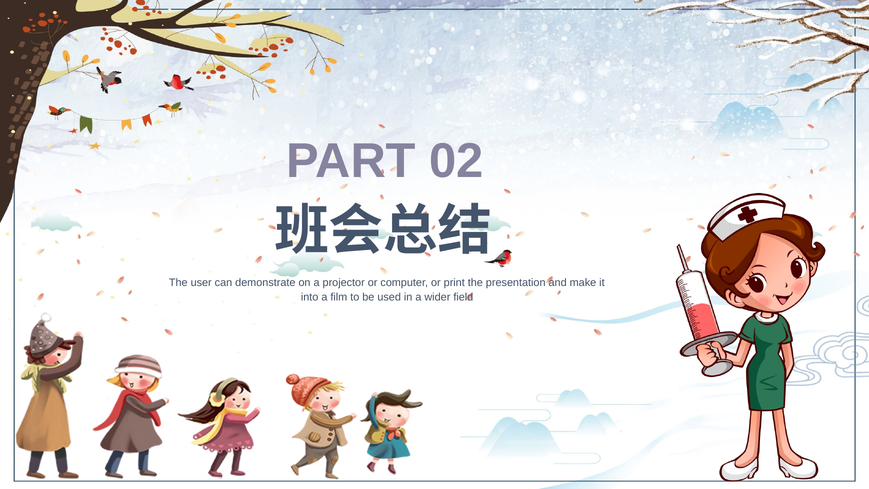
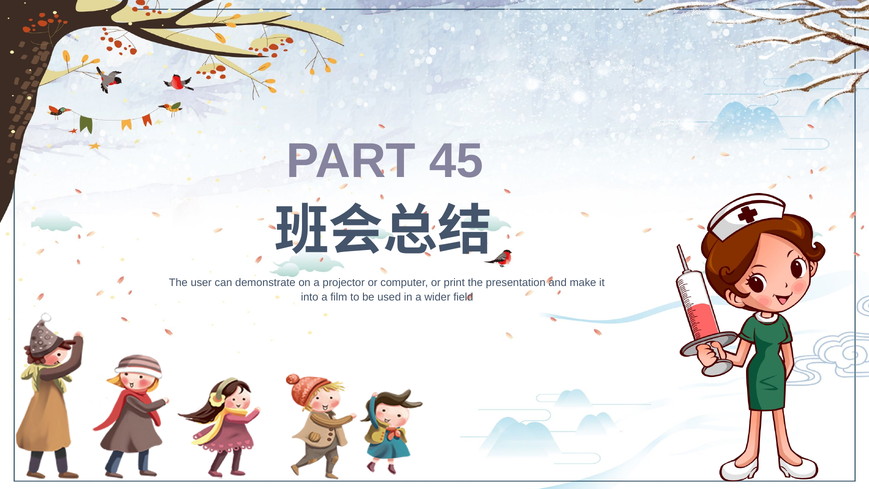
02: 02 -> 45 (456, 161)
